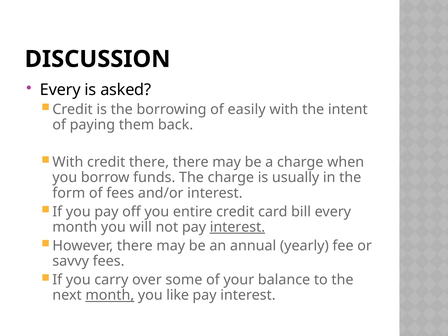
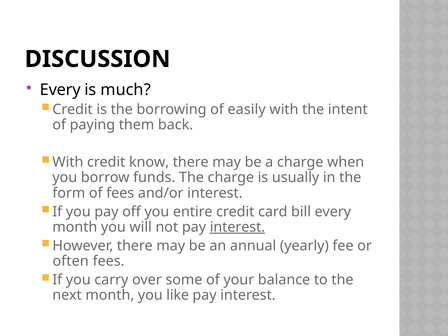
asked: asked -> much (126, 90)
credit there: there -> know (149, 162)
savvy: savvy -> often (71, 261)
month underline: present -> none (110, 295)
